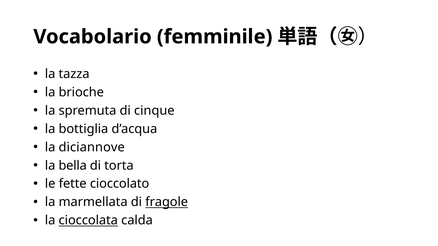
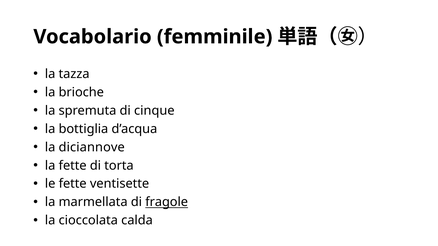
la bella: bella -> fette (73, 166)
cioccolato: cioccolato -> ventisette (120, 184)
cioccolata underline: present -> none (88, 221)
